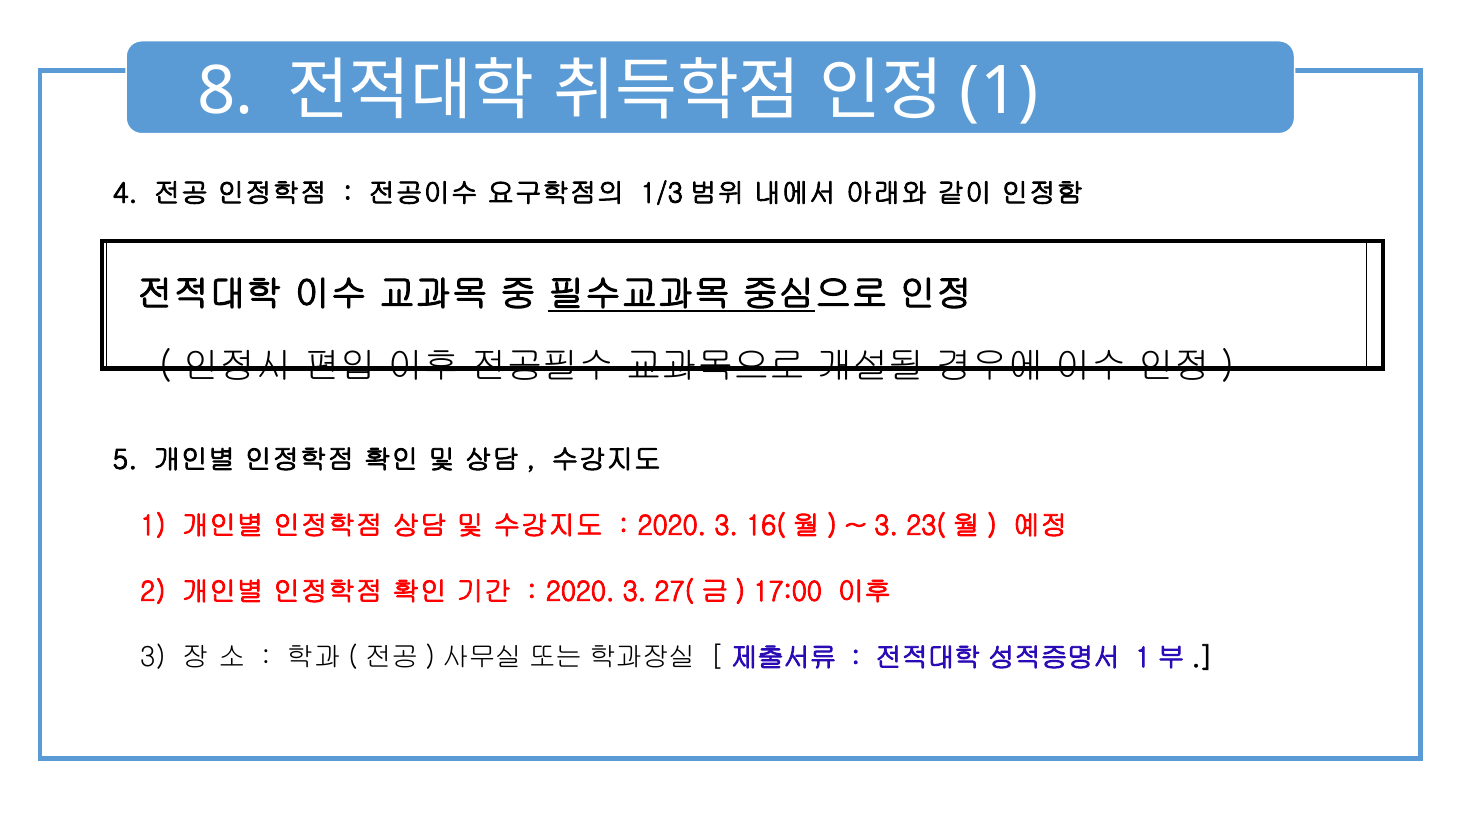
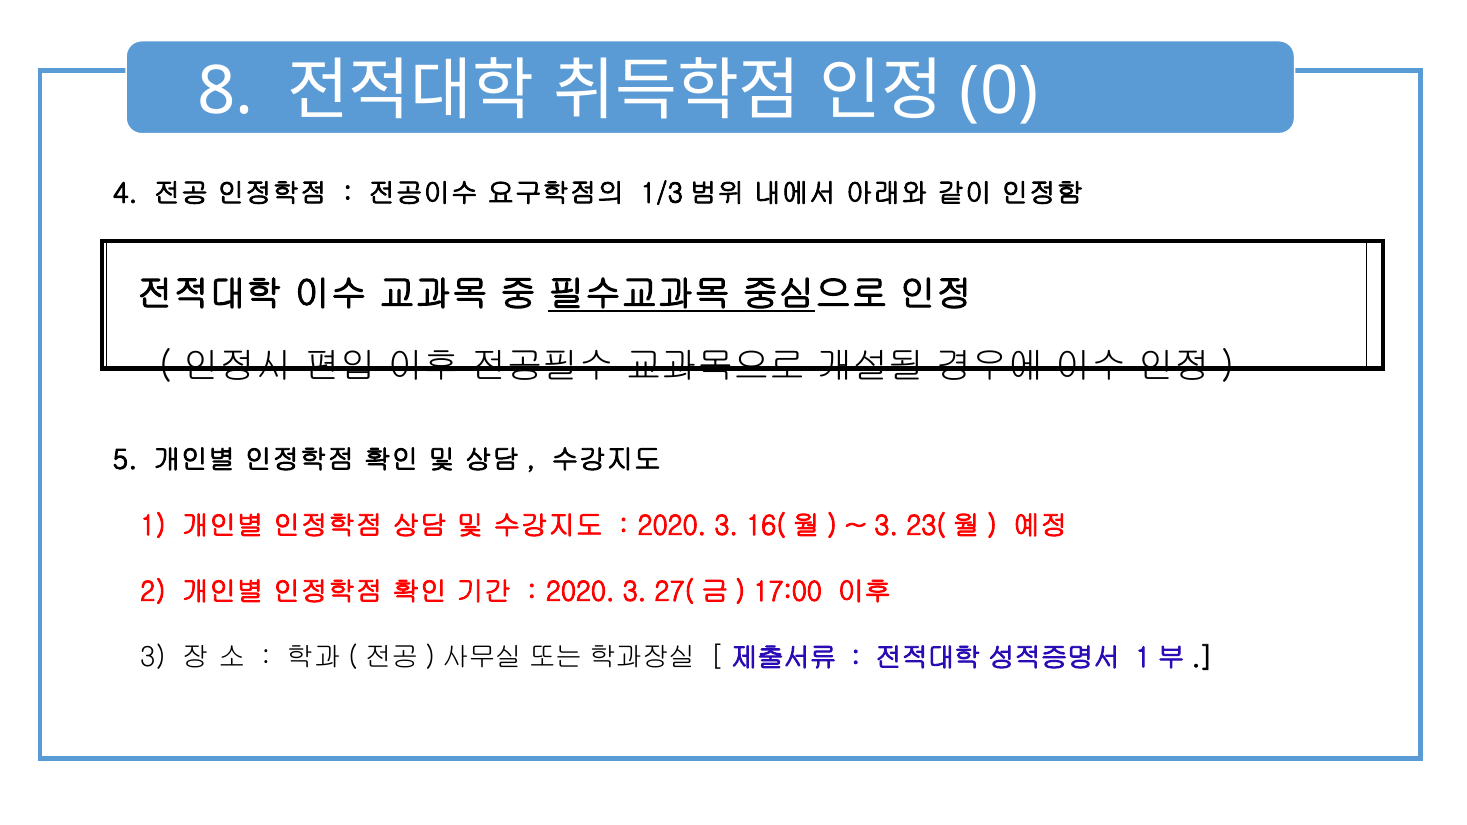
1: 1 -> 0 (999, 91)
